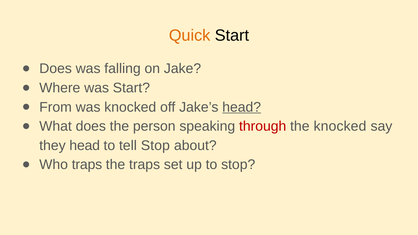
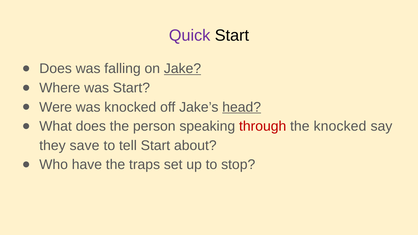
Quick colour: orange -> purple (190, 35)
Jake underline: none -> present (183, 69)
From: From -> Were (56, 107)
they head: head -> save (85, 146)
tell Stop: Stop -> Start (155, 146)
Who traps: traps -> have (87, 165)
